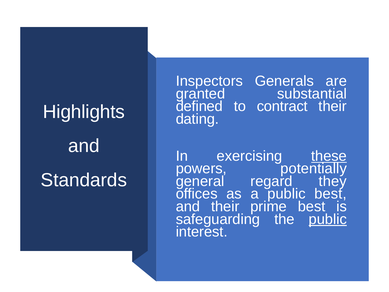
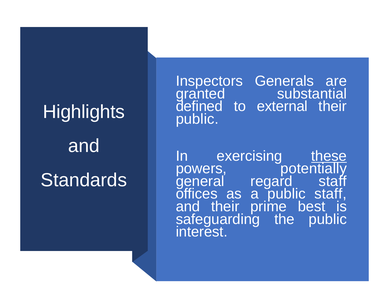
contract: contract -> external (282, 106)
dating: dating -> public (197, 119)
regard they: they -> staff (333, 181)
public best: best -> staff (330, 194)
public underline: present -> none (328, 219)
